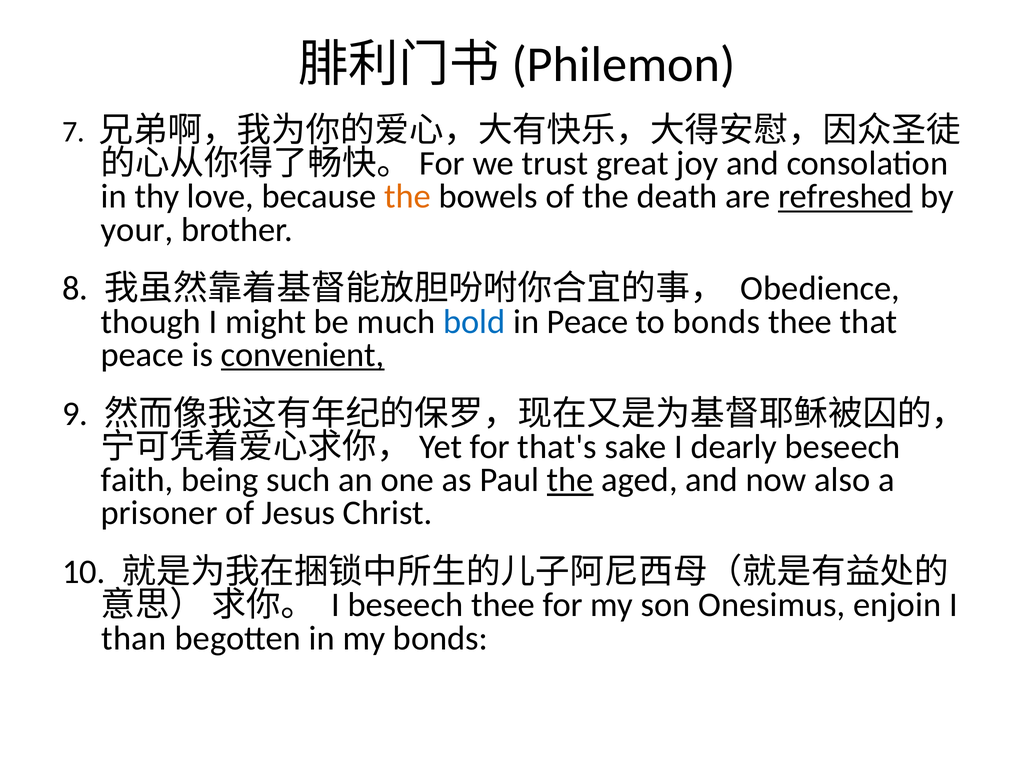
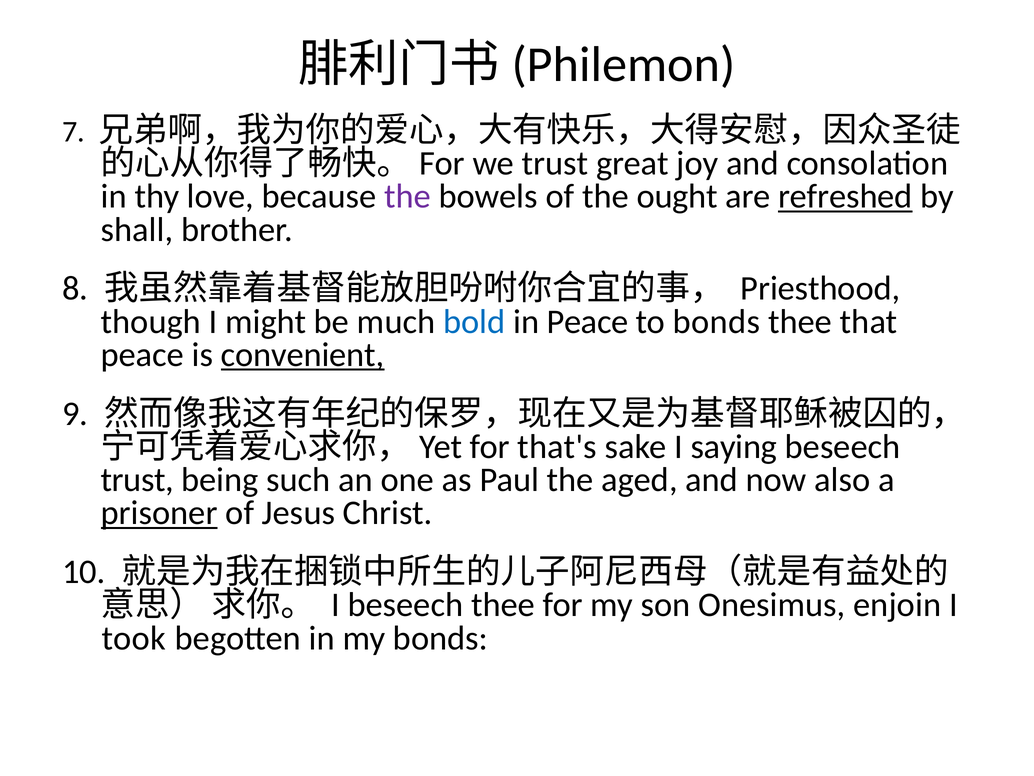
the colour: orange -> purple (408, 196)
death: death -> ought (677, 196)
your: your -> shall (137, 230)
Obedience: Obedience -> Priesthood (820, 288)
dearly: dearly -> saying (734, 447)
faith: faith -> trust (137, 480)
the underline: present -> none (570, 480)
prisoner underline: none -> present (159, 513)
than: than -> took (134, 638)
